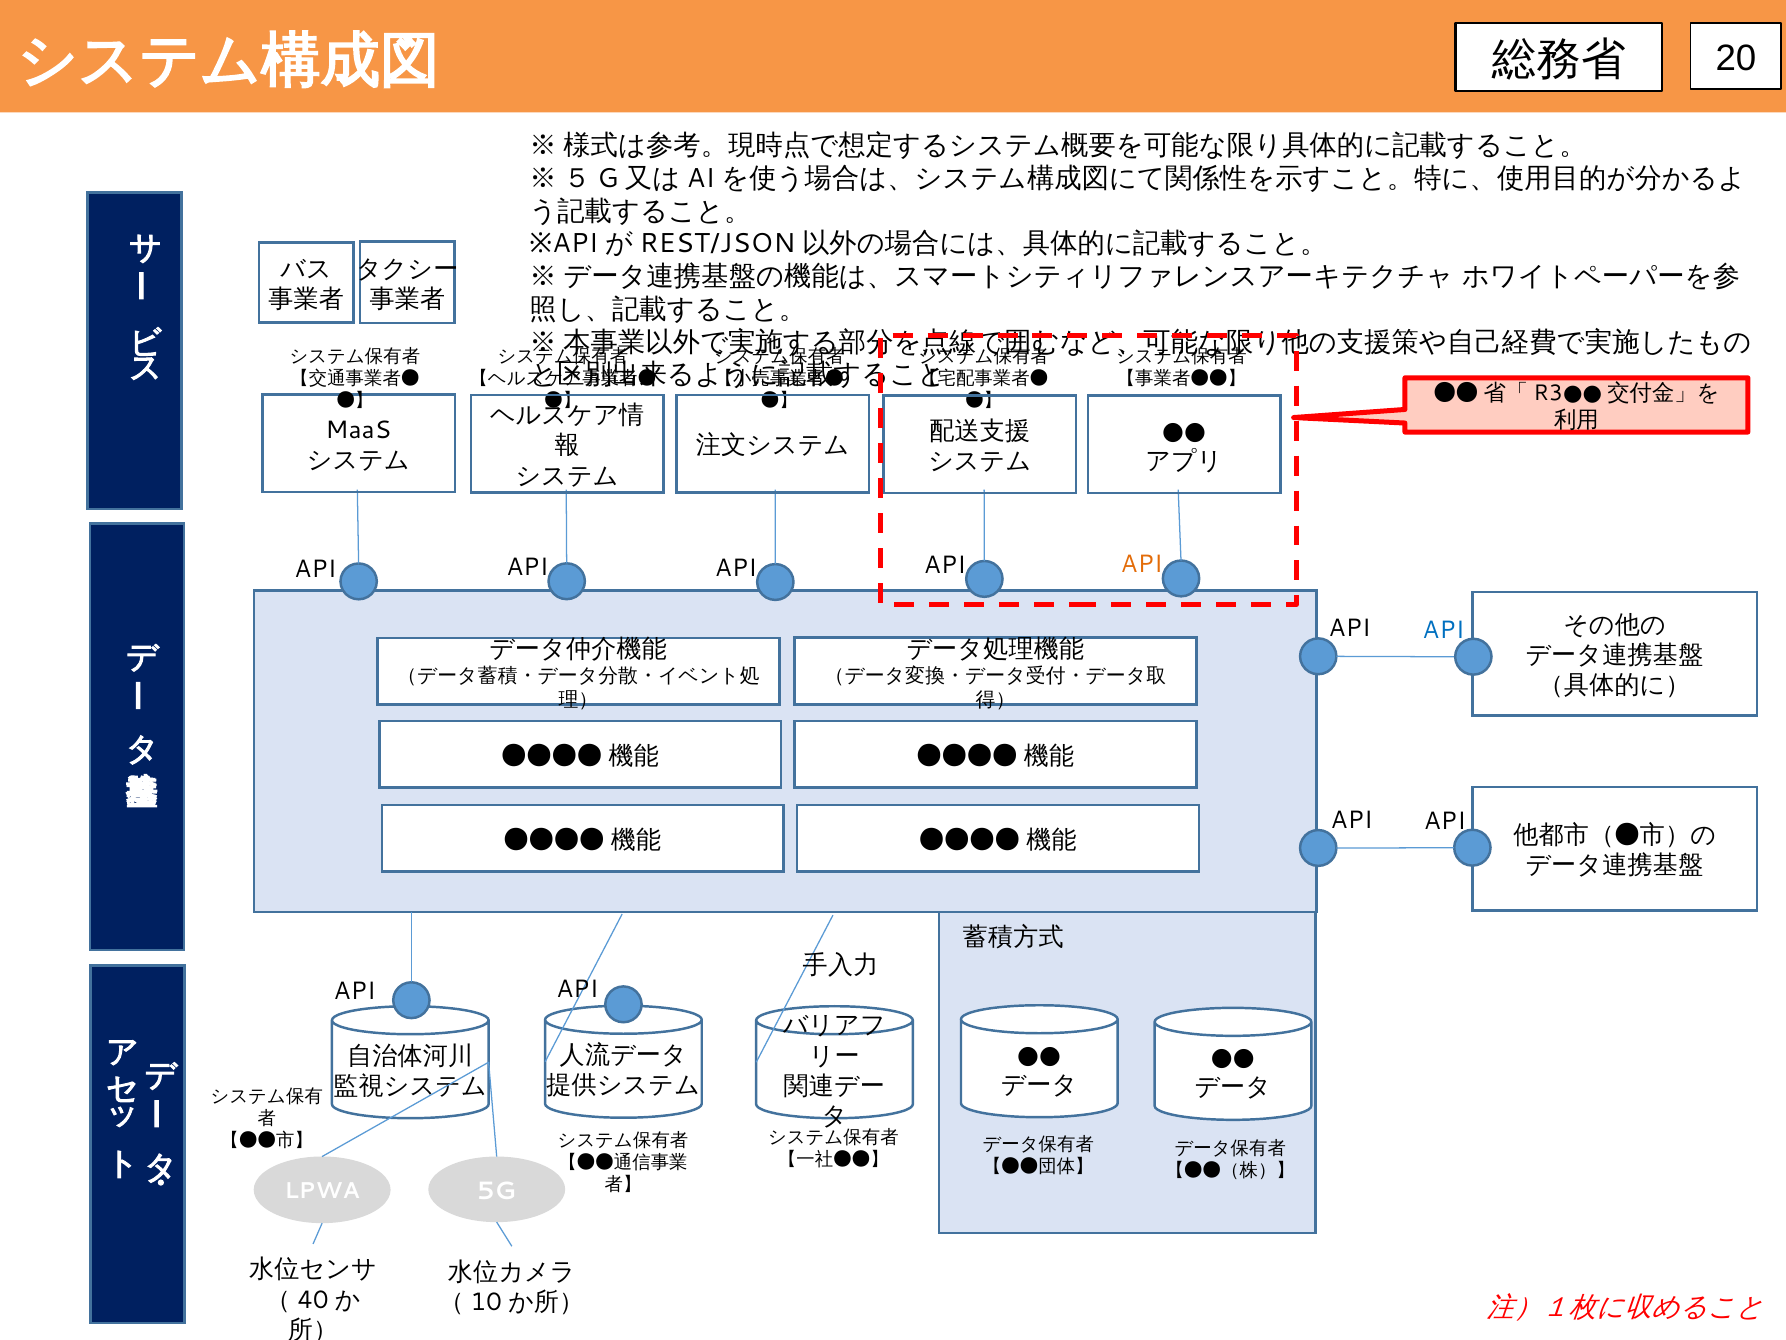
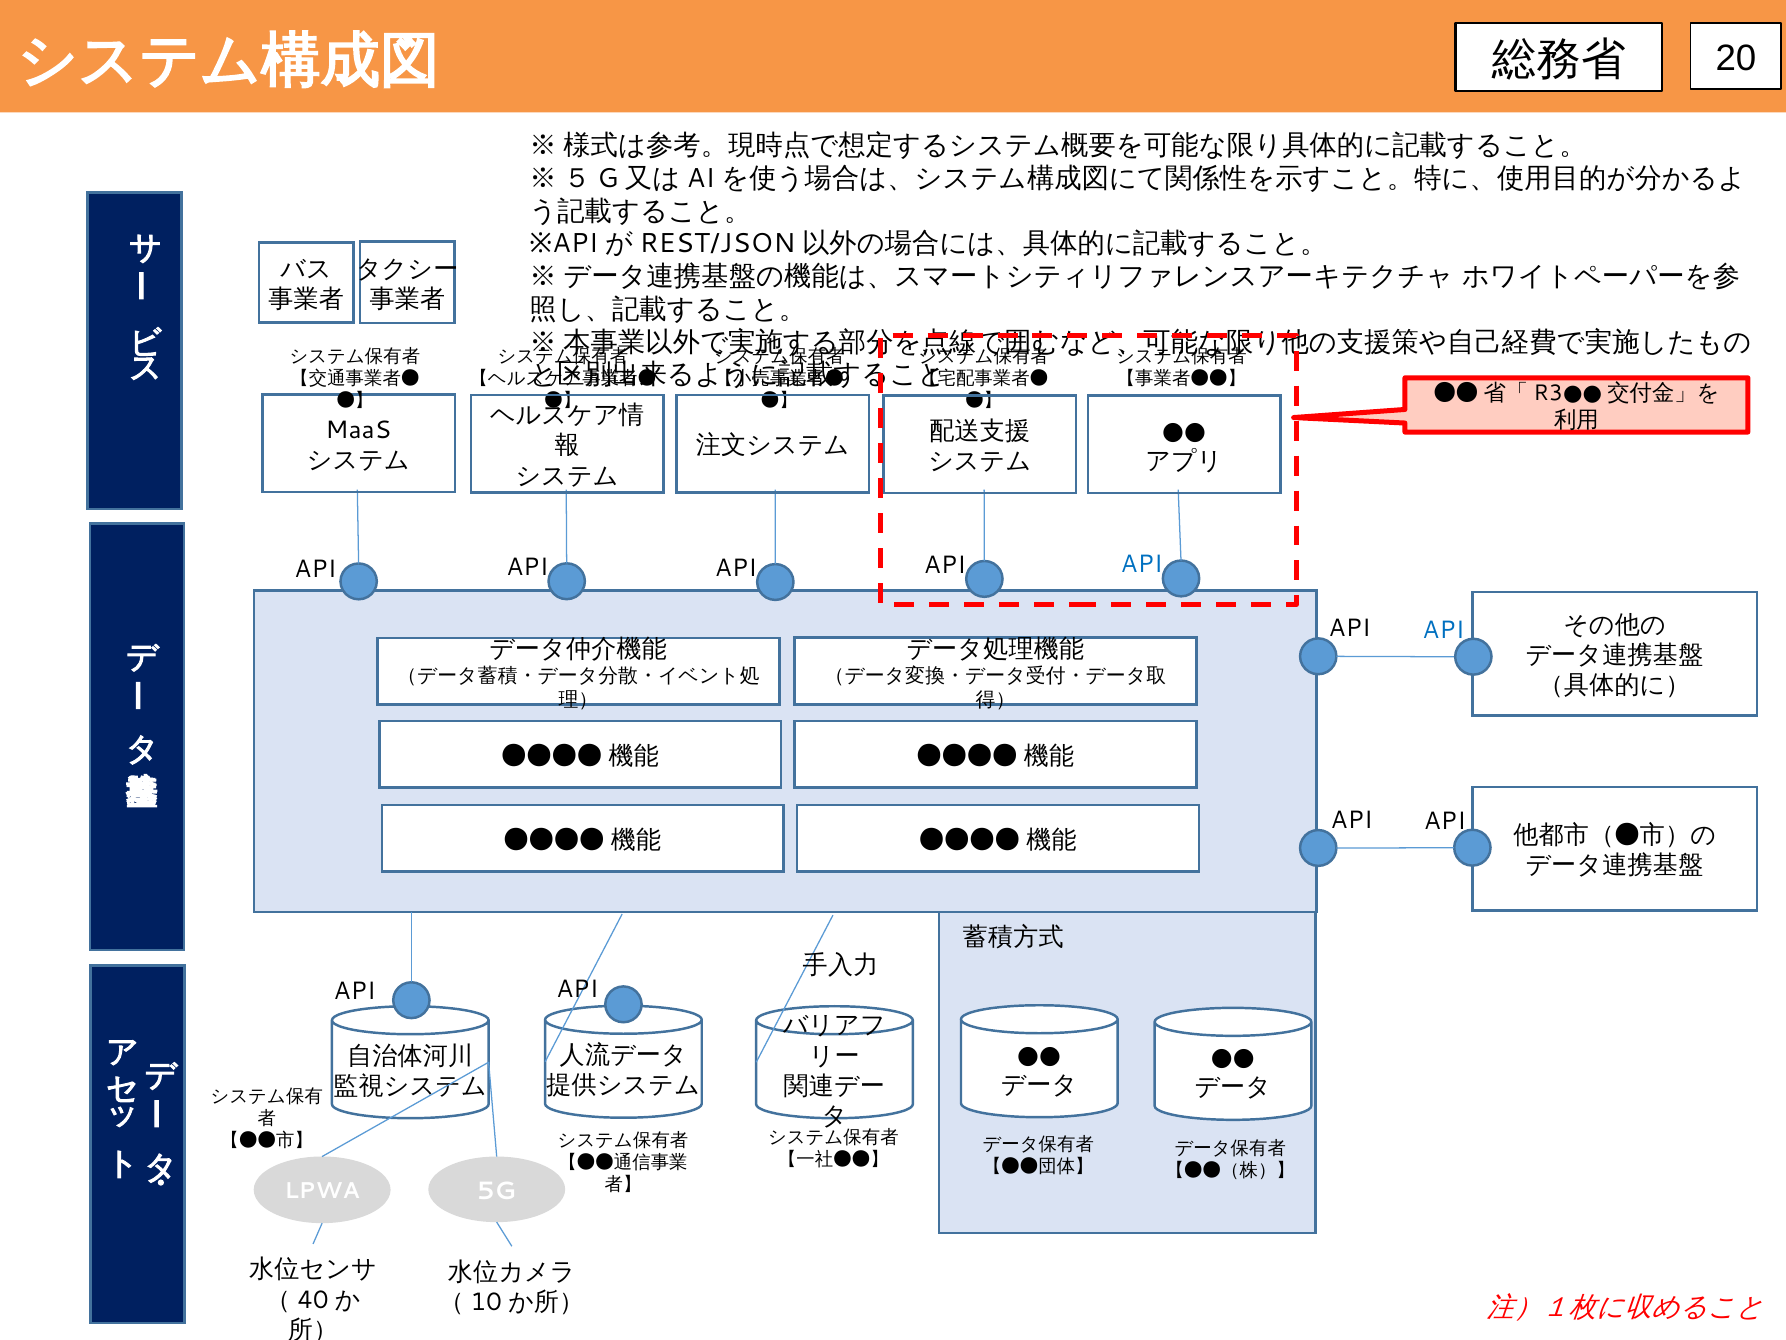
API colour: orange -> blue (1142, 564)
